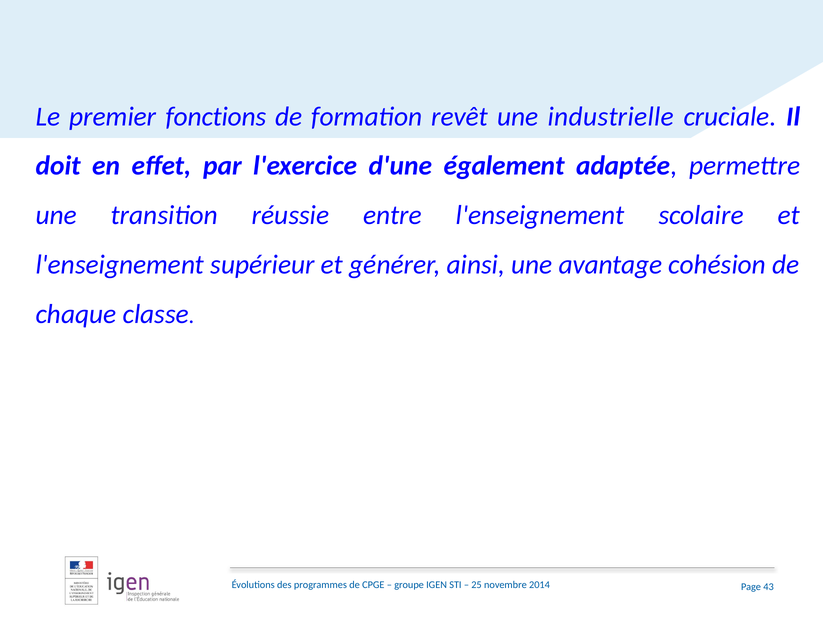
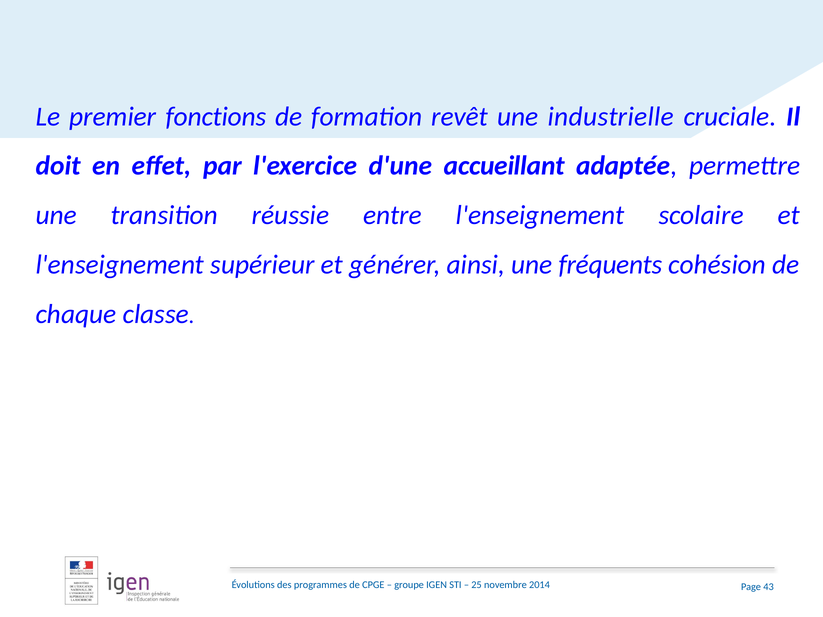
également: également -> accueillant (504, 166)
avantage: avantage -> fréquents (611, 265)
